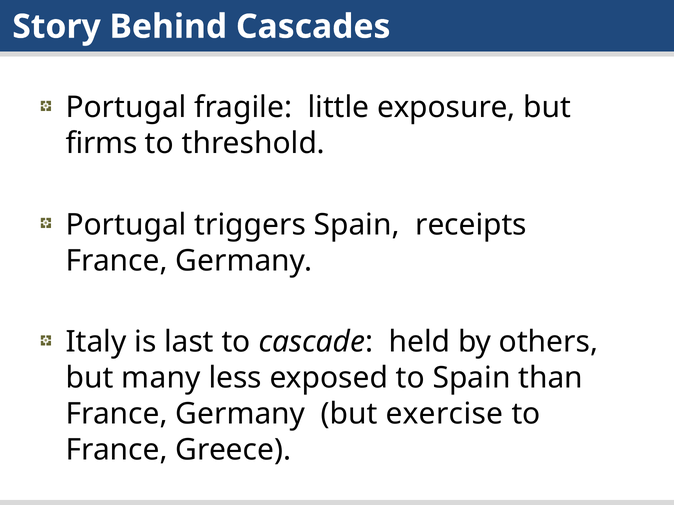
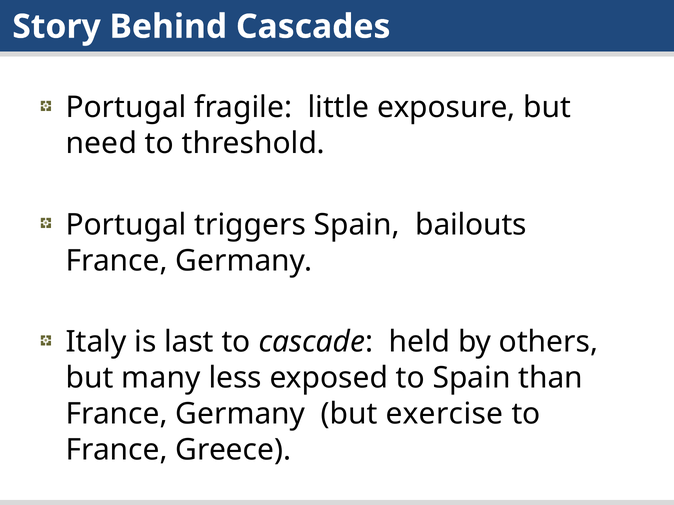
firms: firms -> need (101, 144)
receipts: receipts -> bailouts (471, 225)
